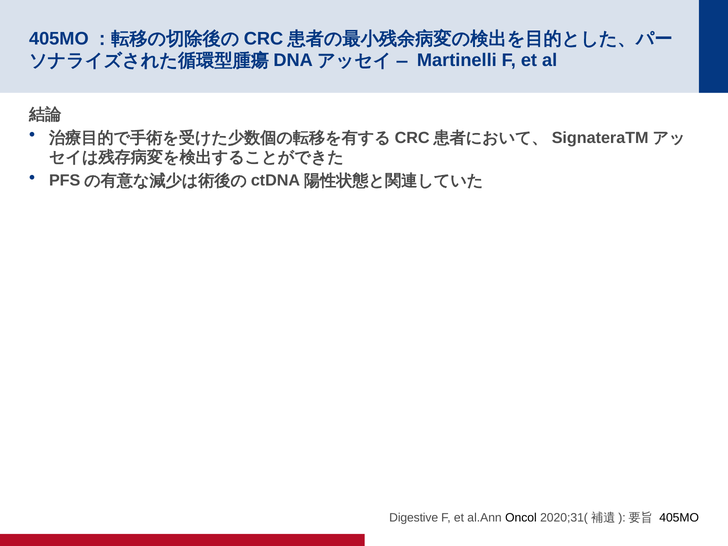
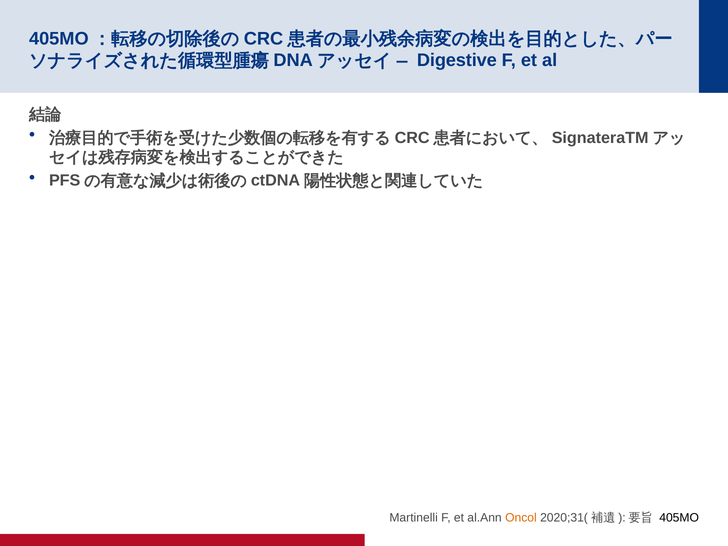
Martinelli: Martinelli -> Digestive (457, 60)
Digestive: Digestive -> Martinelli (414, 518)
Oncol colour: black -> orange (521, 518)
